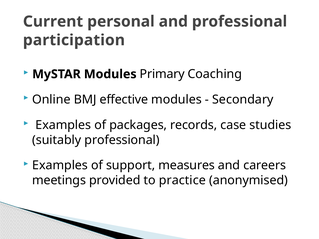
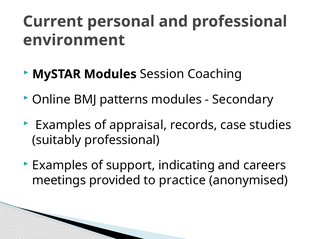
participation: participation -> environment (74, 40)
Primary: Primary -> Session (162, 74)
effective: effective -> patterns (124, 100)
packages: packages -> appraisal (138, 125)
measures: measures -> indicating (187, 166)
